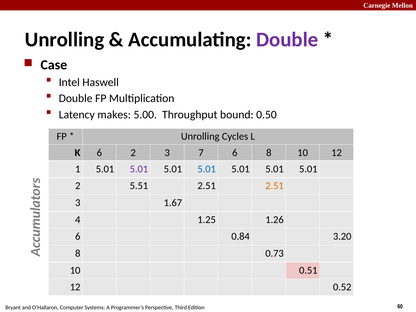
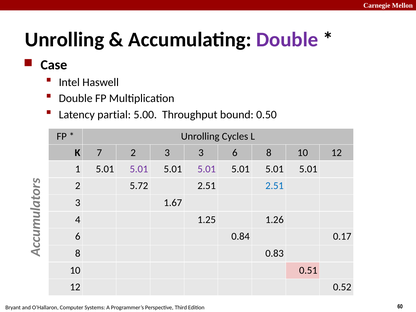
makes: makes -> partial (114, 115)
K 6: 6 -> 7 (99, 153)
3 7: 7 -> 3 (201, 153)
5.01 colour: blue -> purple (207, 169)
5.51: 5.51 -> 5.72 (139, 186)
2.51 colour: orange -> blue (275, 186)
3.20: 3.20 -> 0.17 (342, 237)
0.73: 0.73 -> 0.83 (275, 253)
